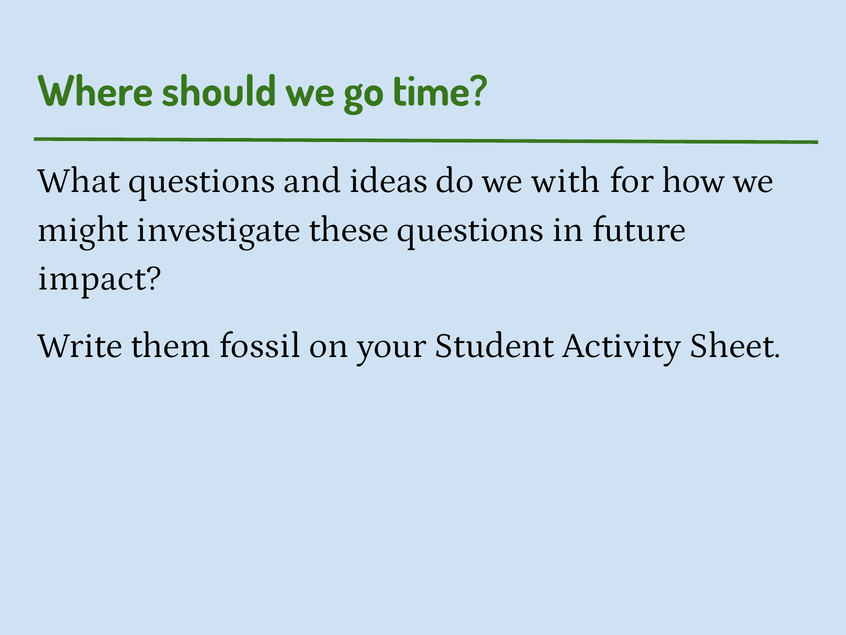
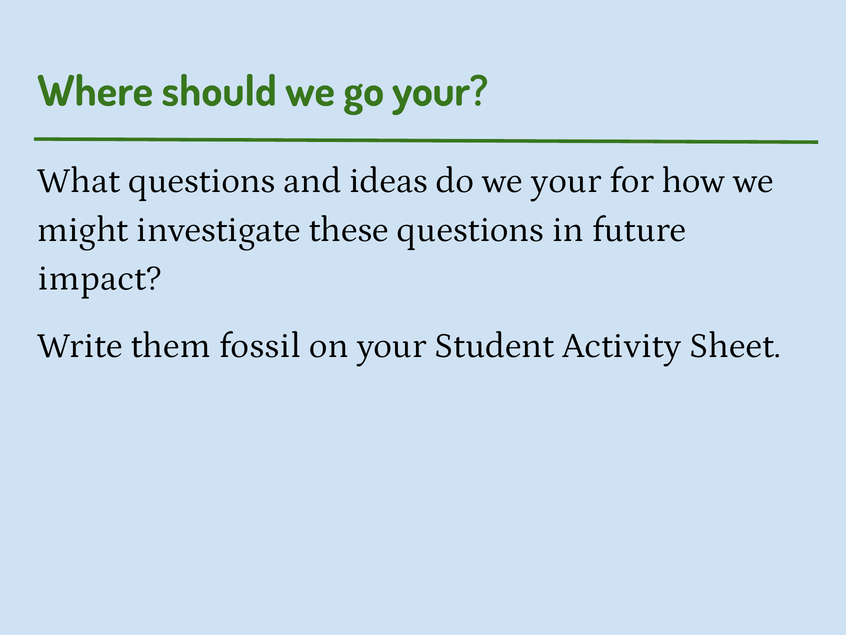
go time: time -> your (440, 92)
we with: with -> your (566, 181)
